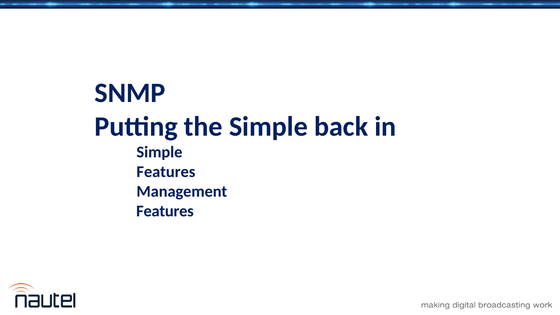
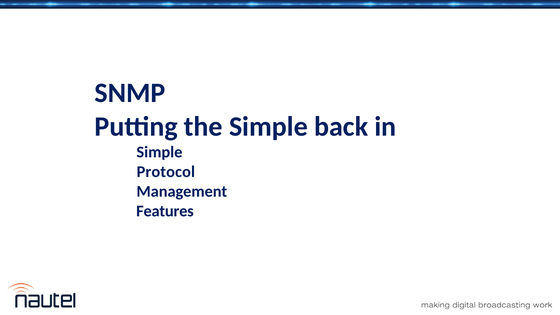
Features: Features -> Protocol (166, 172)
